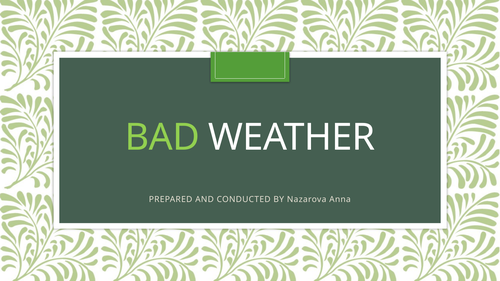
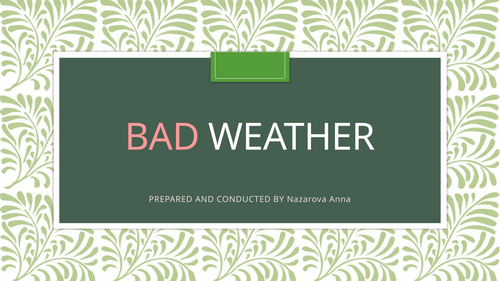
BAD colour: light green -> pink (162, 138)
